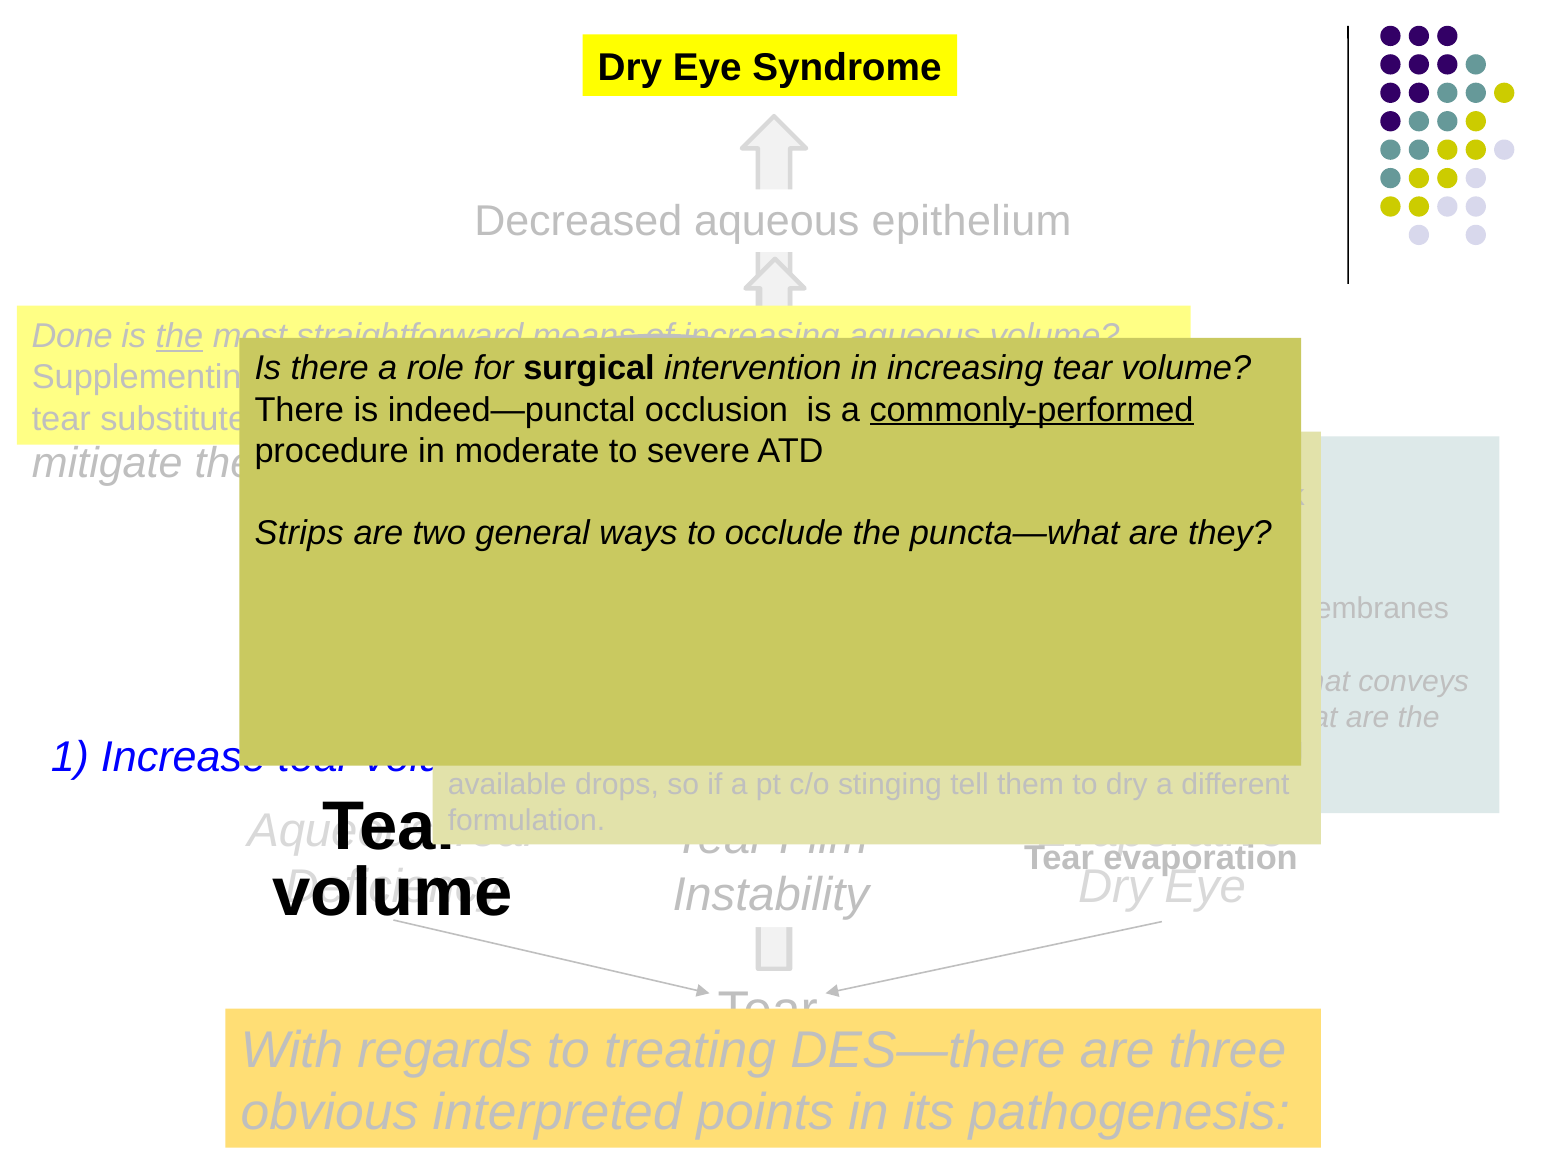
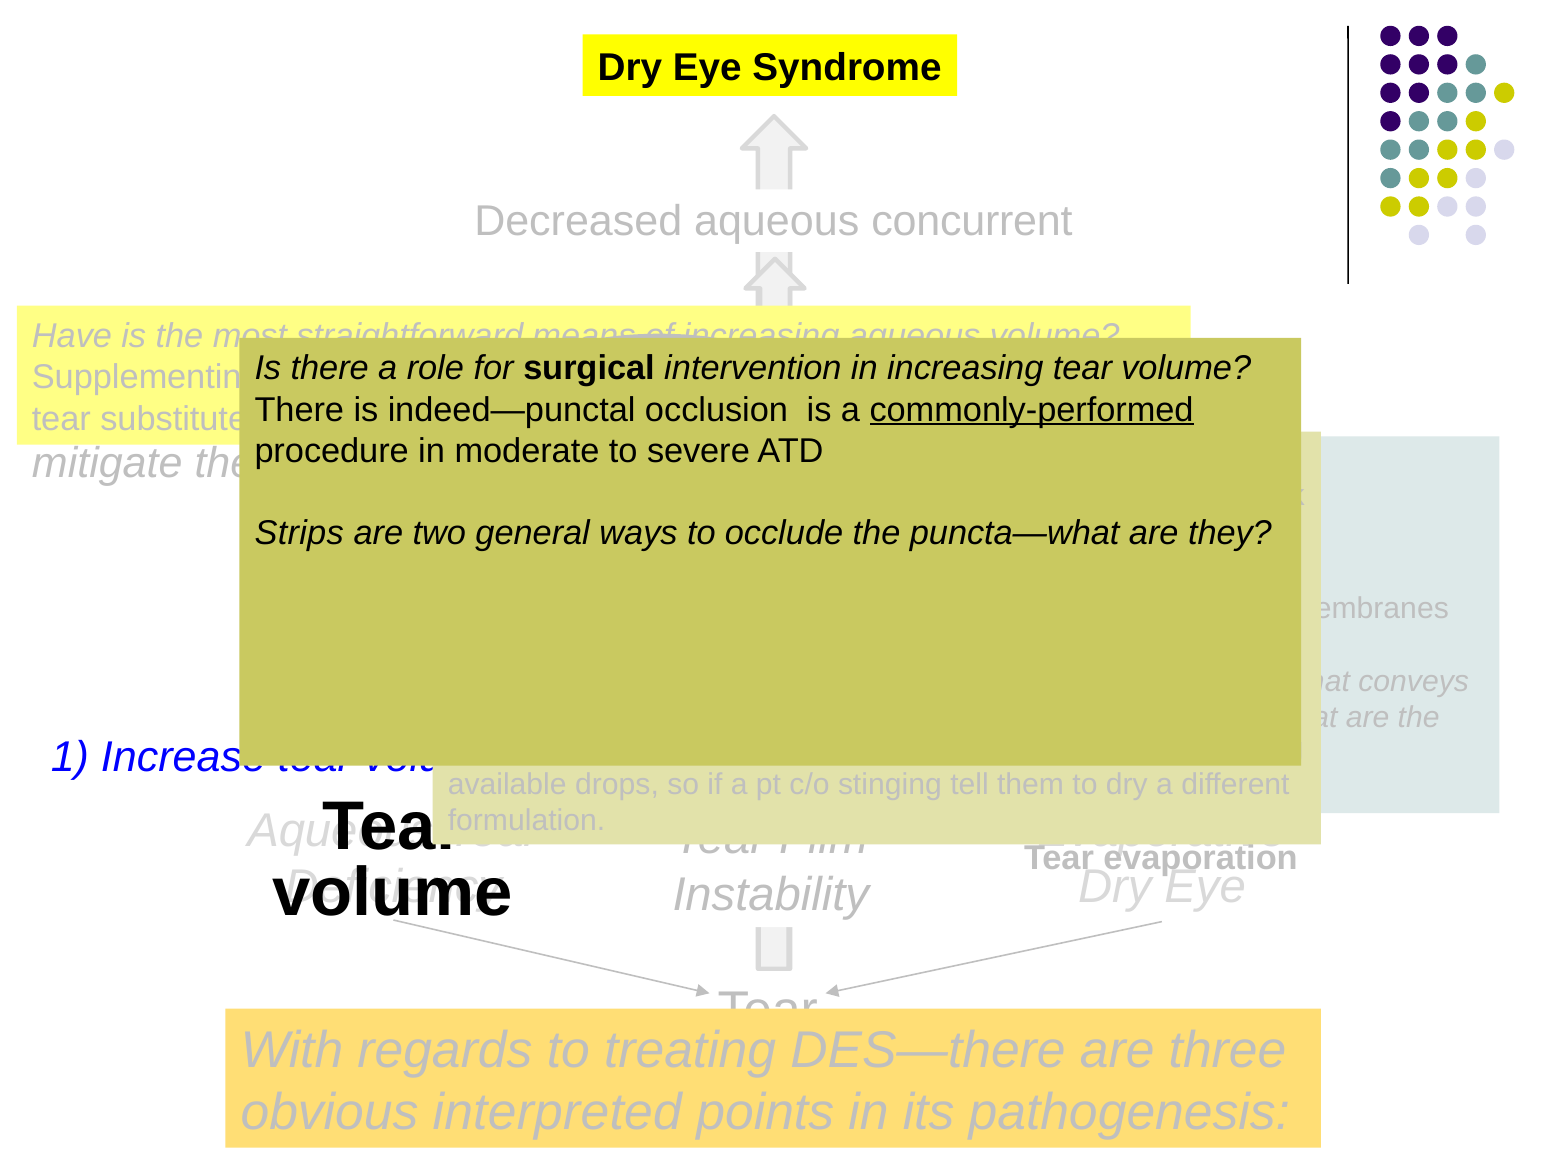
aqueous epithelium: epithelium -> concurrent (972, 221)
Done: Done -> Have (72, 336)
the underline: present -> none (179, 336)
